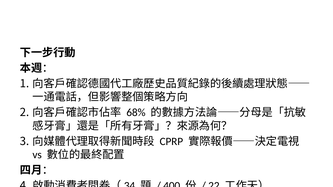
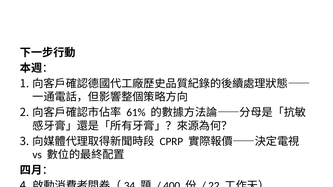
68%: 68% -> 61% (136, 113)
